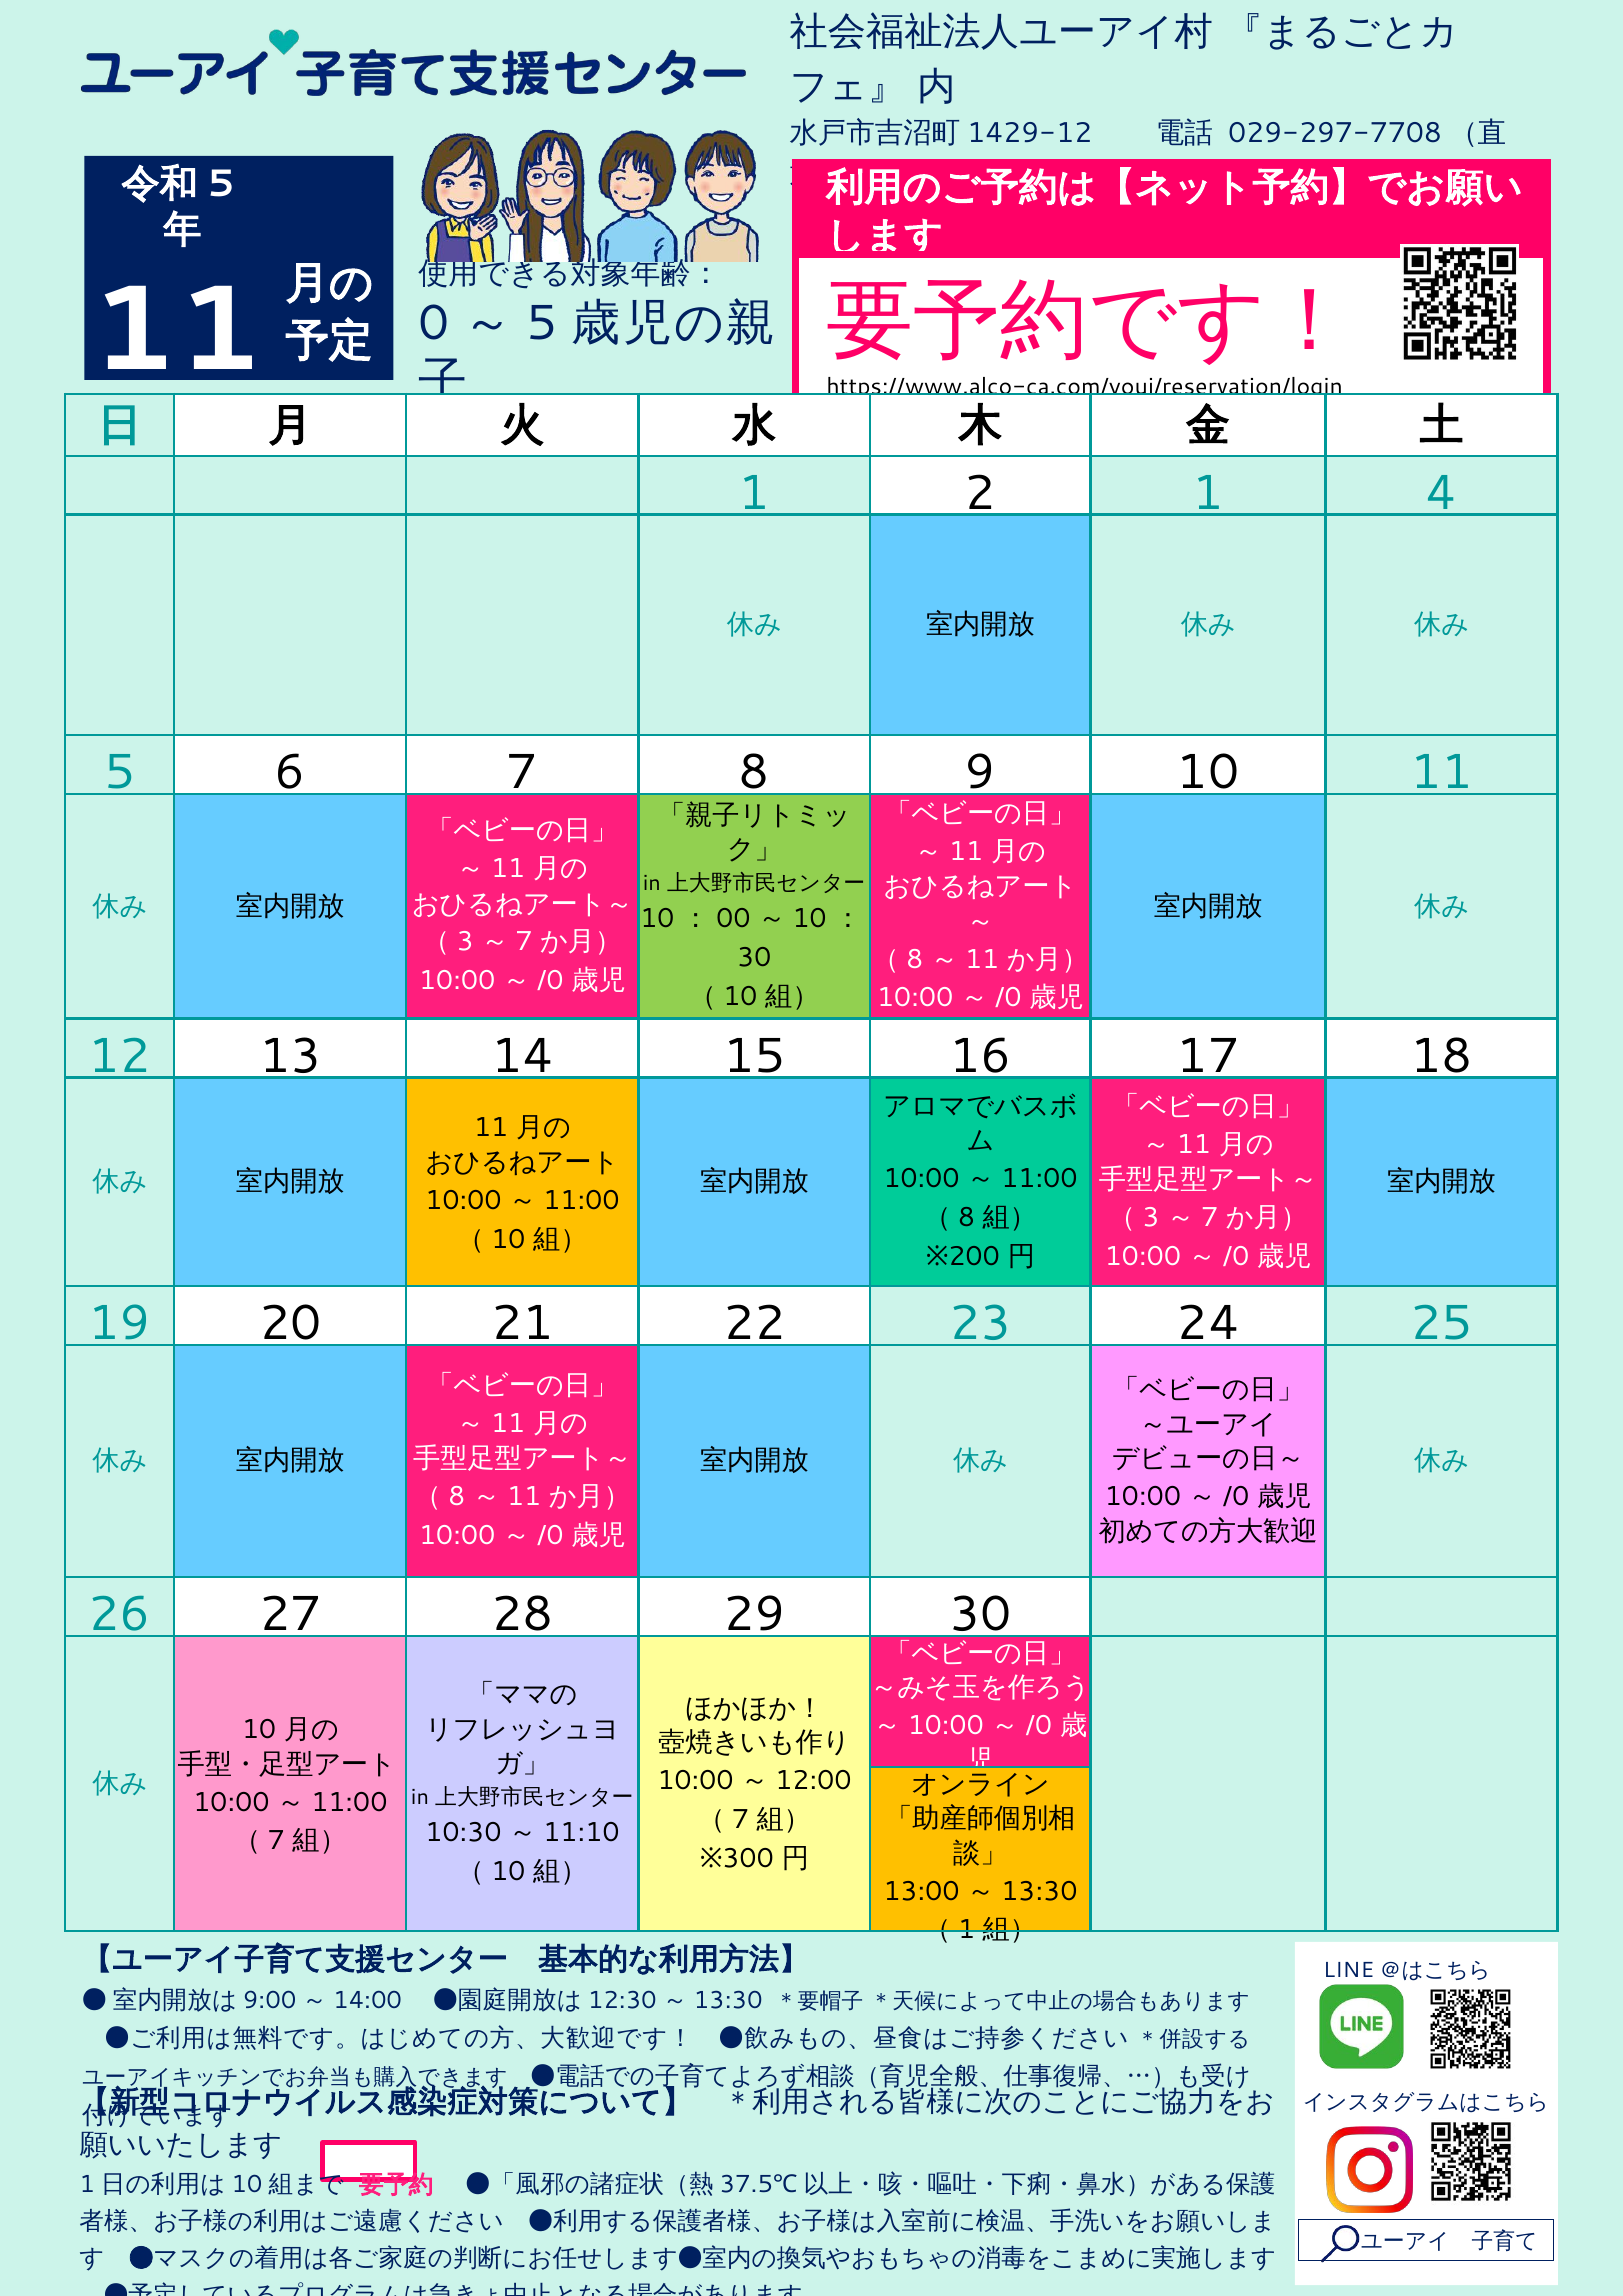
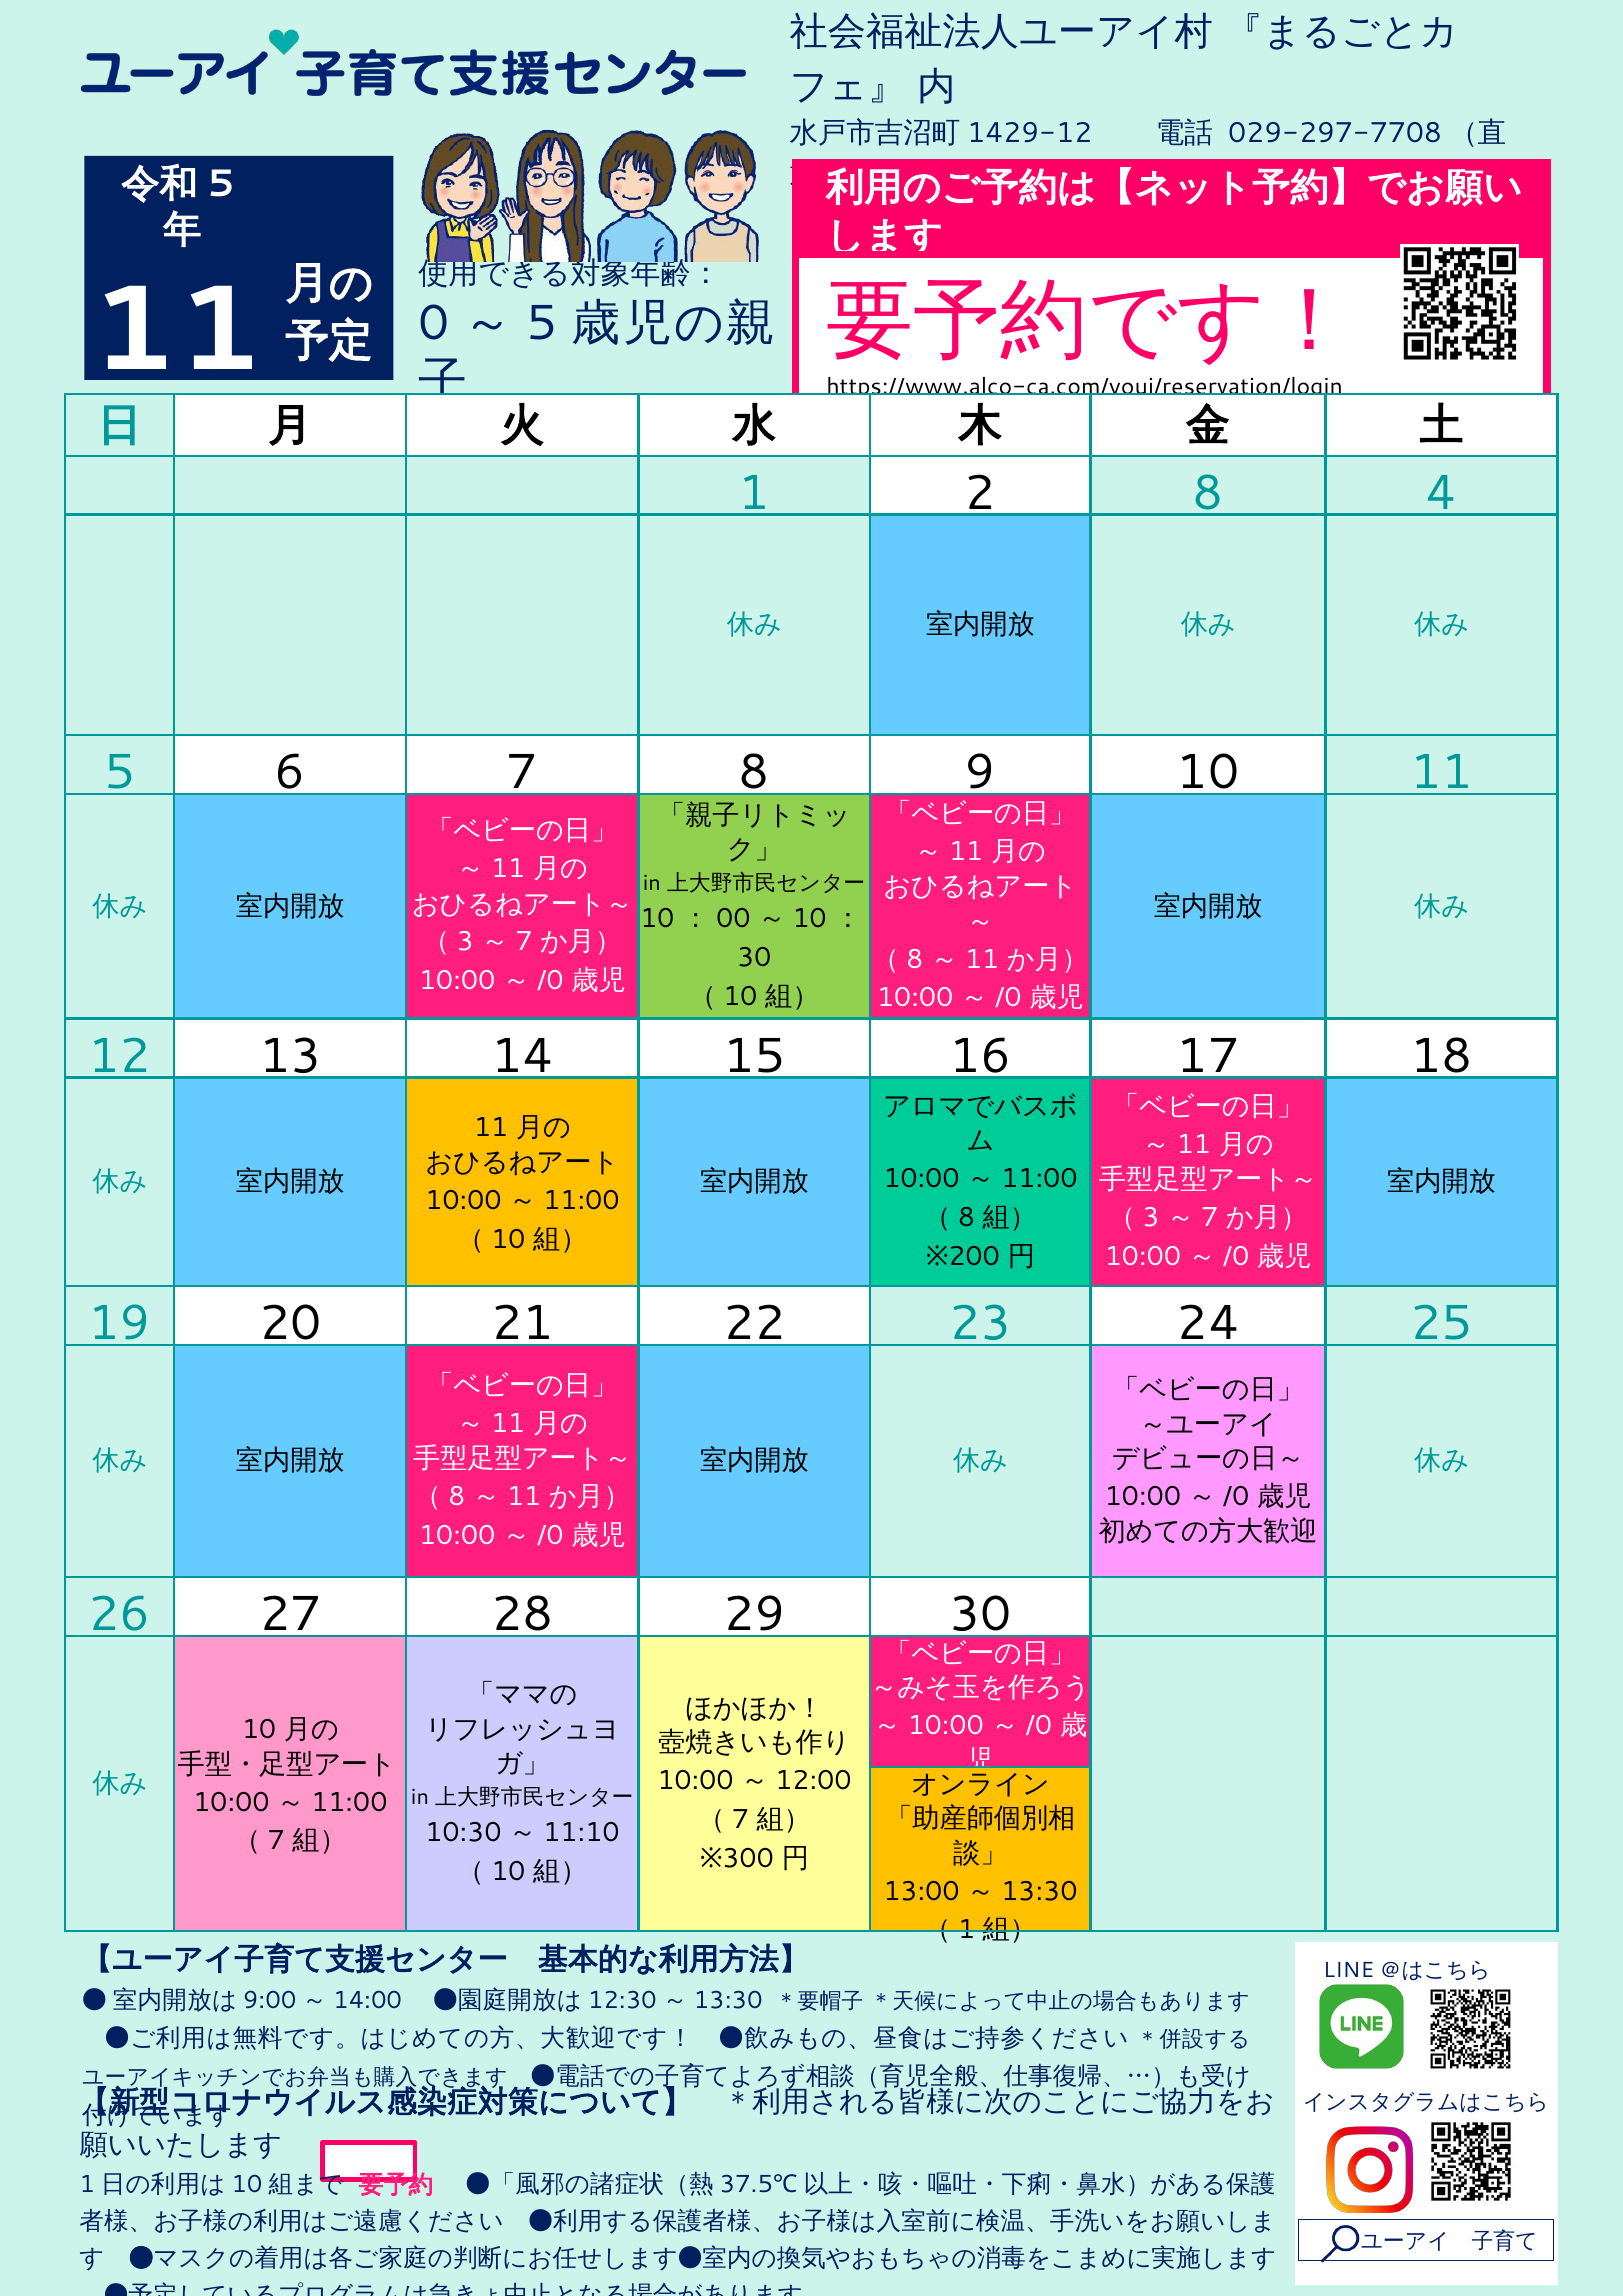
1: 1 -> 8 (1208, 493)
